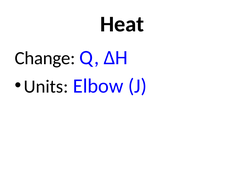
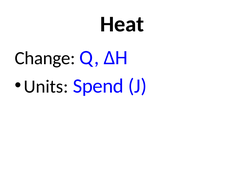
Elbow: Elbow -> Spend (98, 86)
